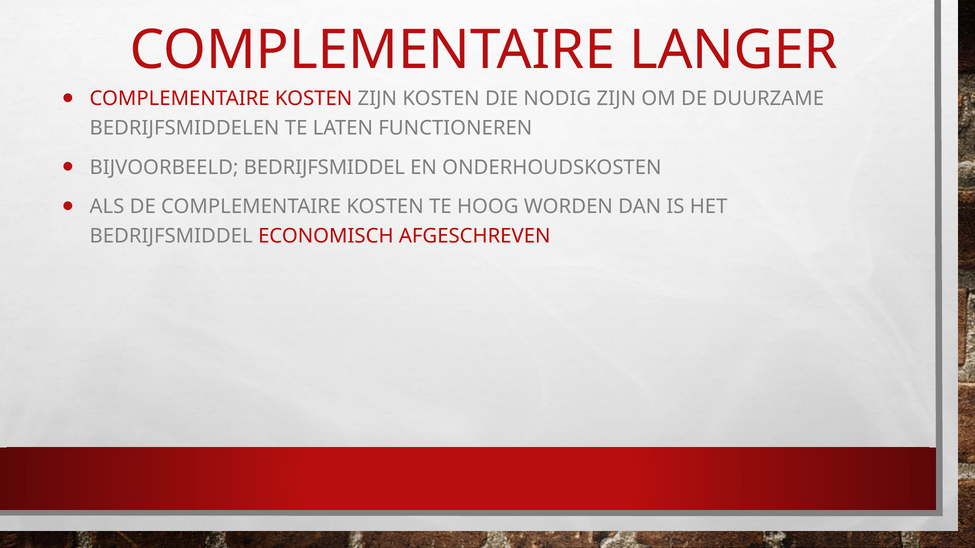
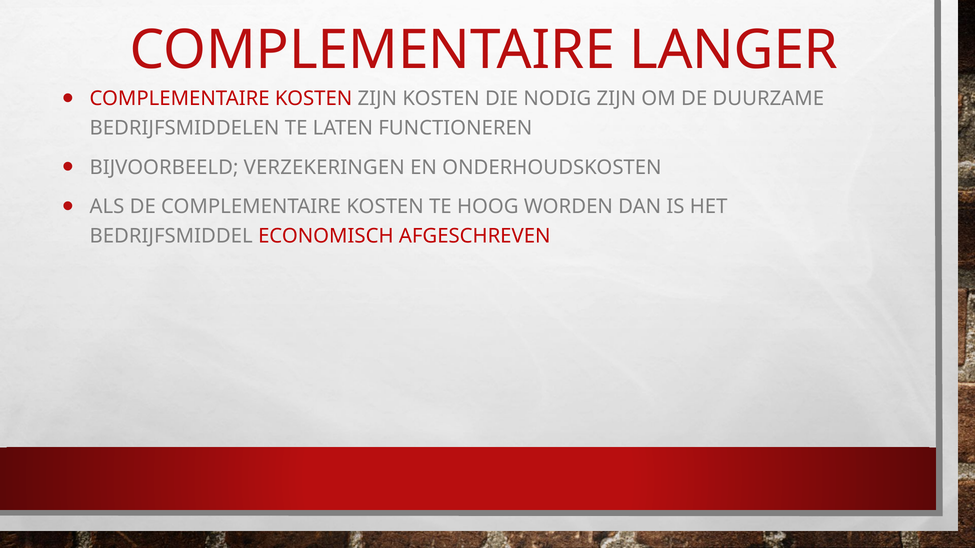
BIJVOORBEELD BEDRIJFSMIDDEL: BEDRIJFSMIDDEL -> VERZEKERINGEN (324, 167)
